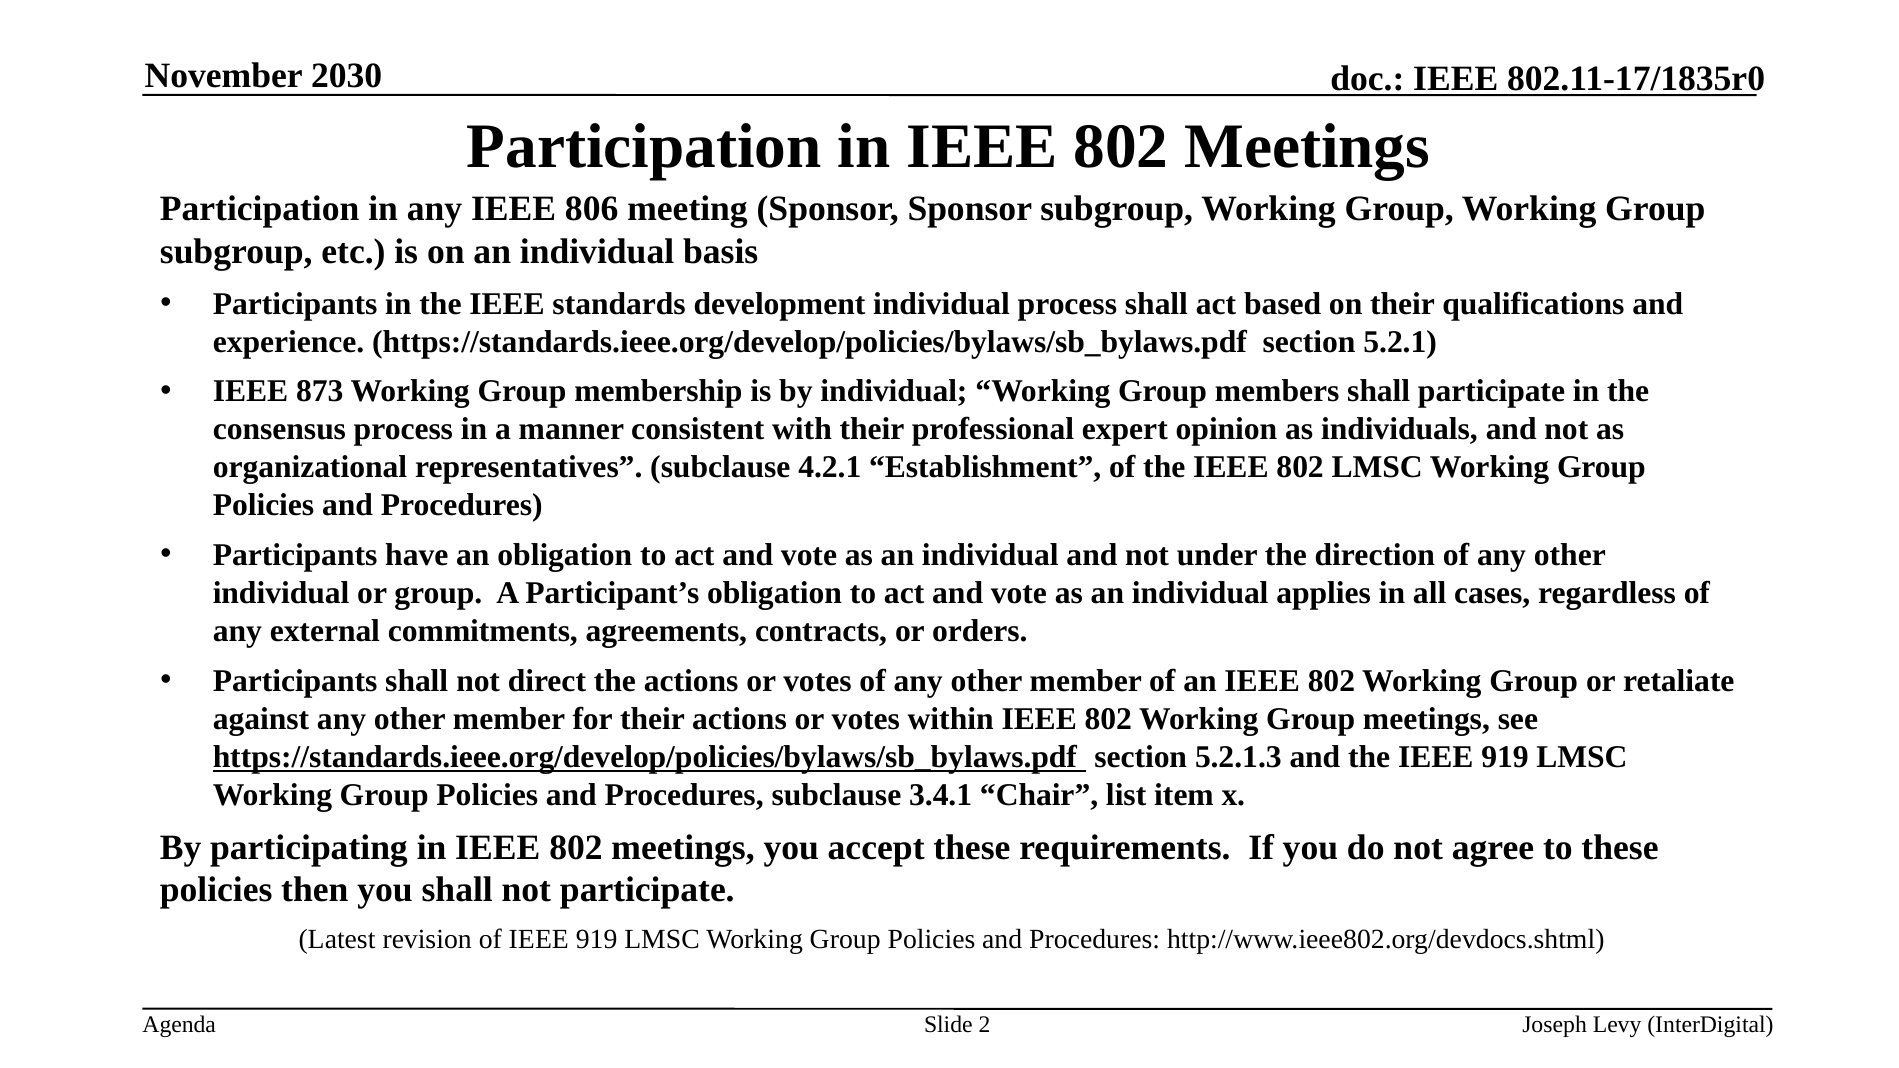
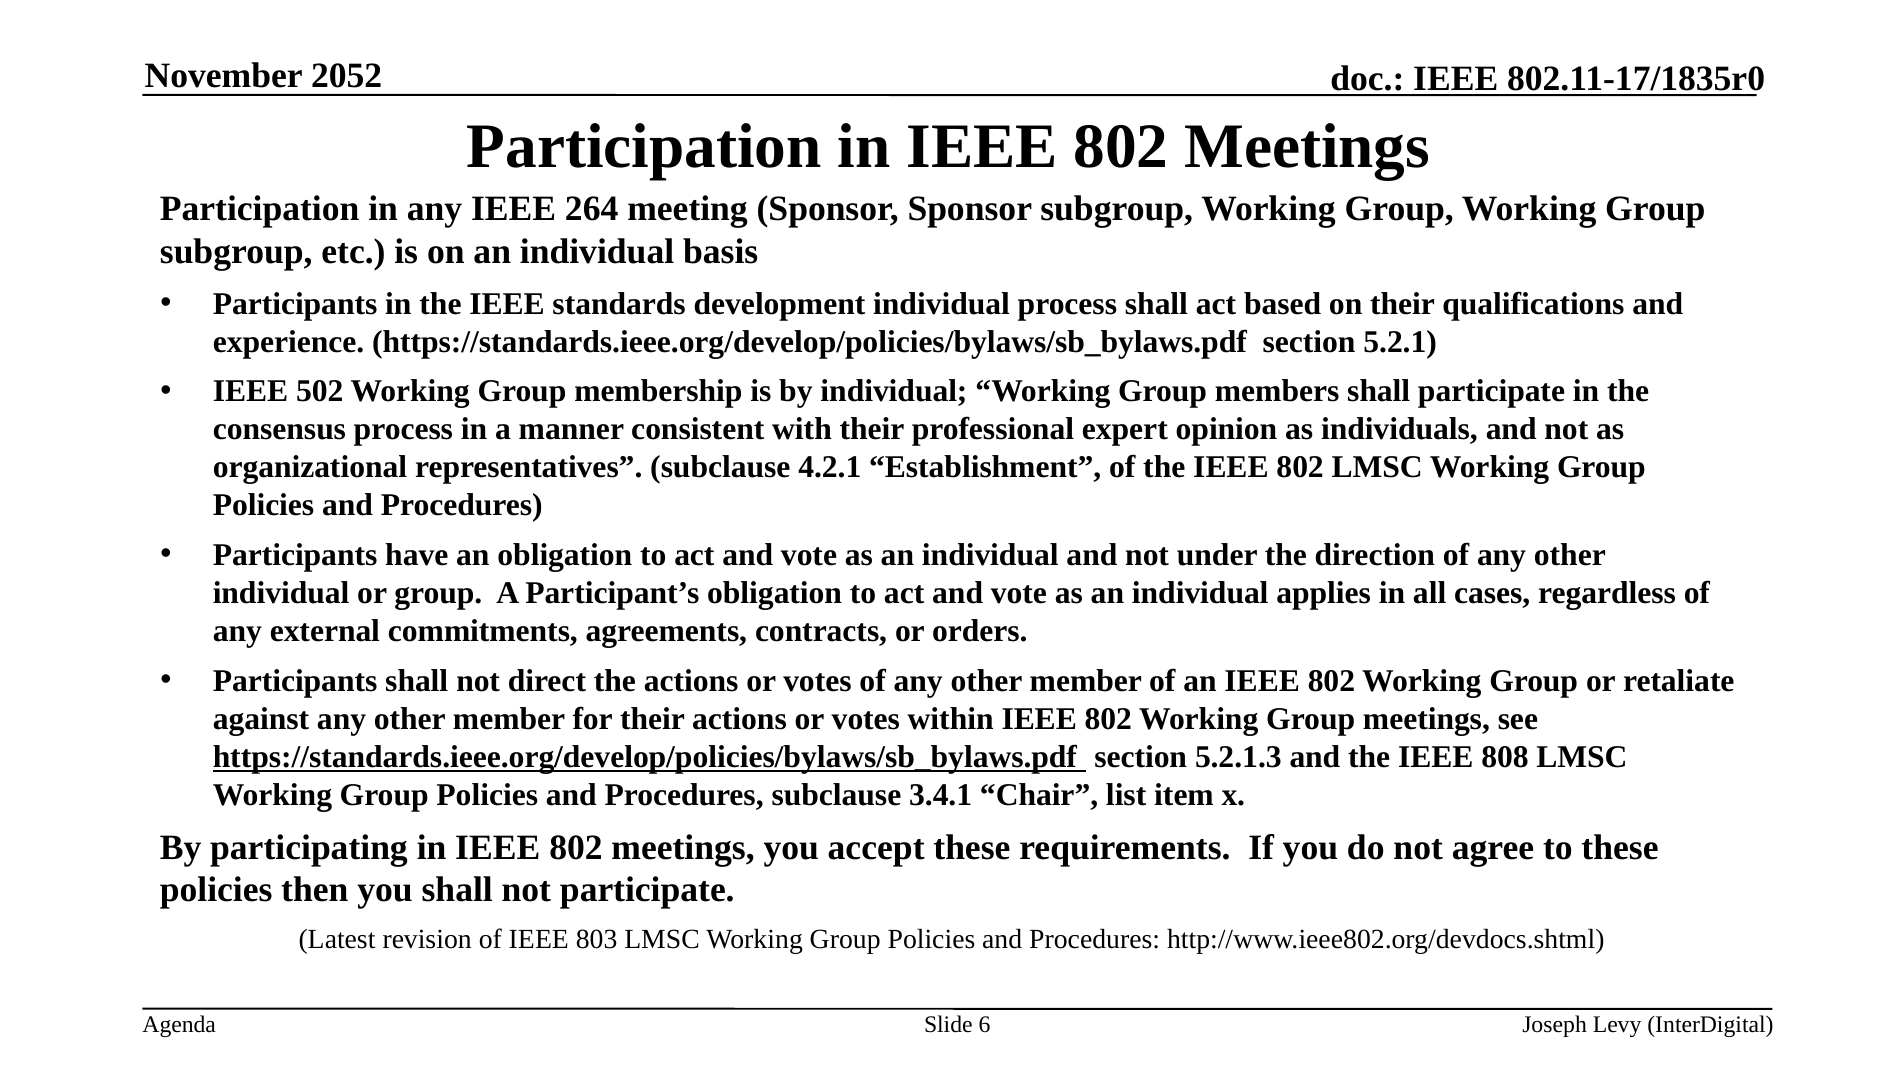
2030: 2030 -> 2052 (347, 75)
806: 806 -> 264 (592, 209)
873: 873 -> 502 (320, 392)
the IEEE 919: 919 -> 808 (1505, 757)
of IEEE 919: 919 -> 803 (597, 939)
2: 2 -> 6 (985, 1024)
